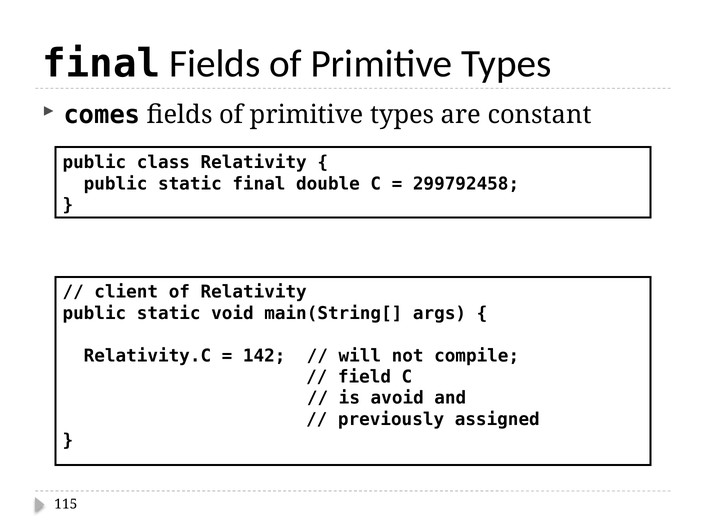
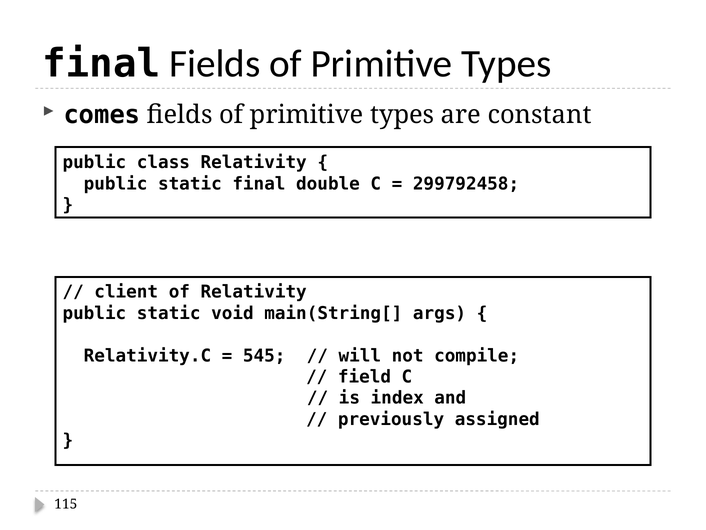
142: 142 -> 545 (264, 355)
avoid: avoid -> index (397, 398)
